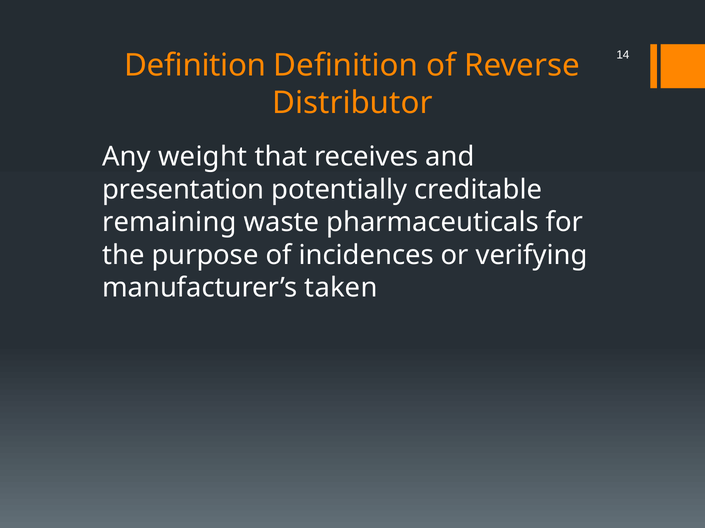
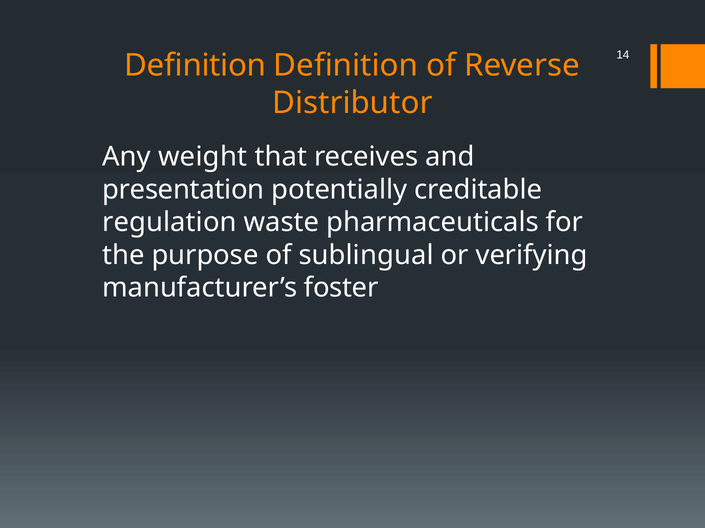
remaining: remaining -> regulation (169, 223)
incidences: incidences -> sublingual (366, 255)
taken: taken -> foster (341, 288)
